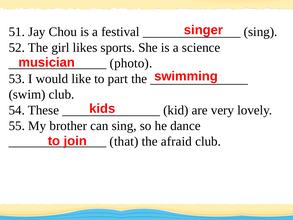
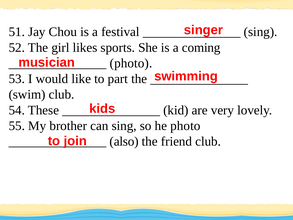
science: science -> coming (201, 47)
he dance: dance -> photo (185, 126)
that: that -> also (124, 141)
afraid: afraid -> friend (176, 141)
